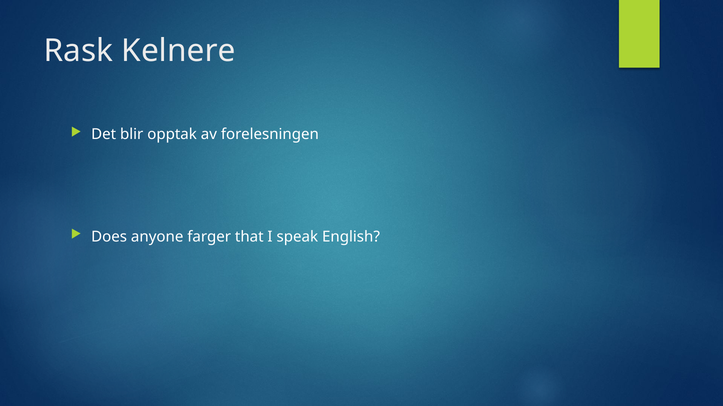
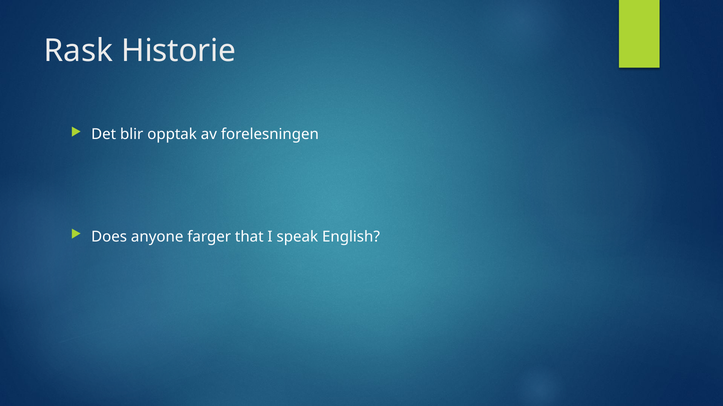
Kelnere: Kelnere -> Historie (179, 51)
